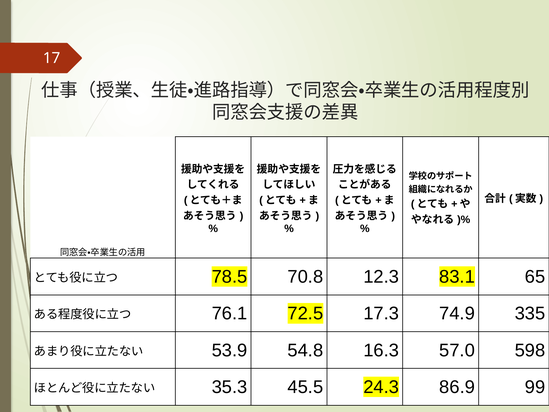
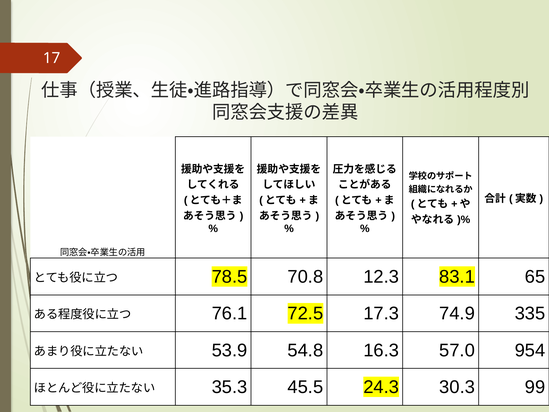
598: 598 -> 954 (530, 350)
86.9: 86.9 -> 30.3 (457, 387)
